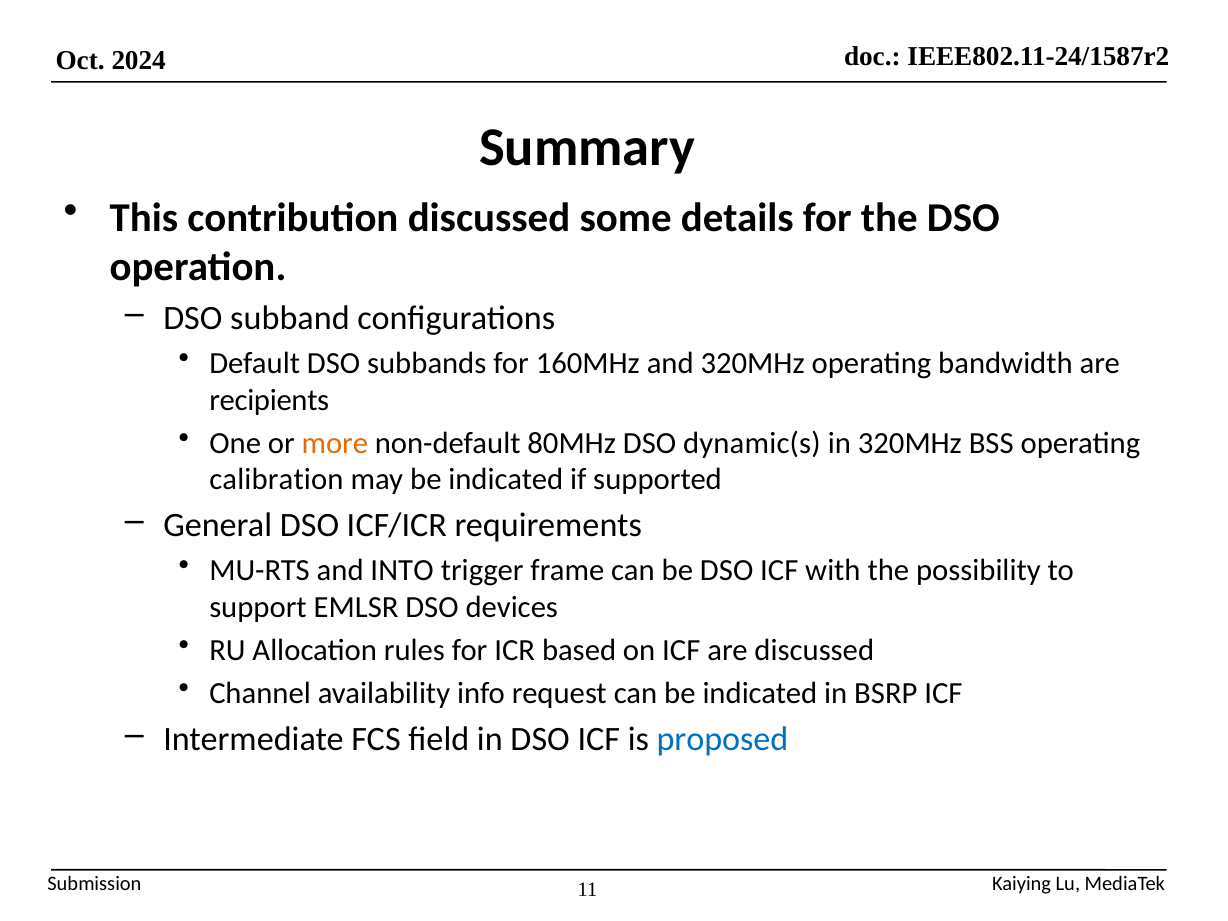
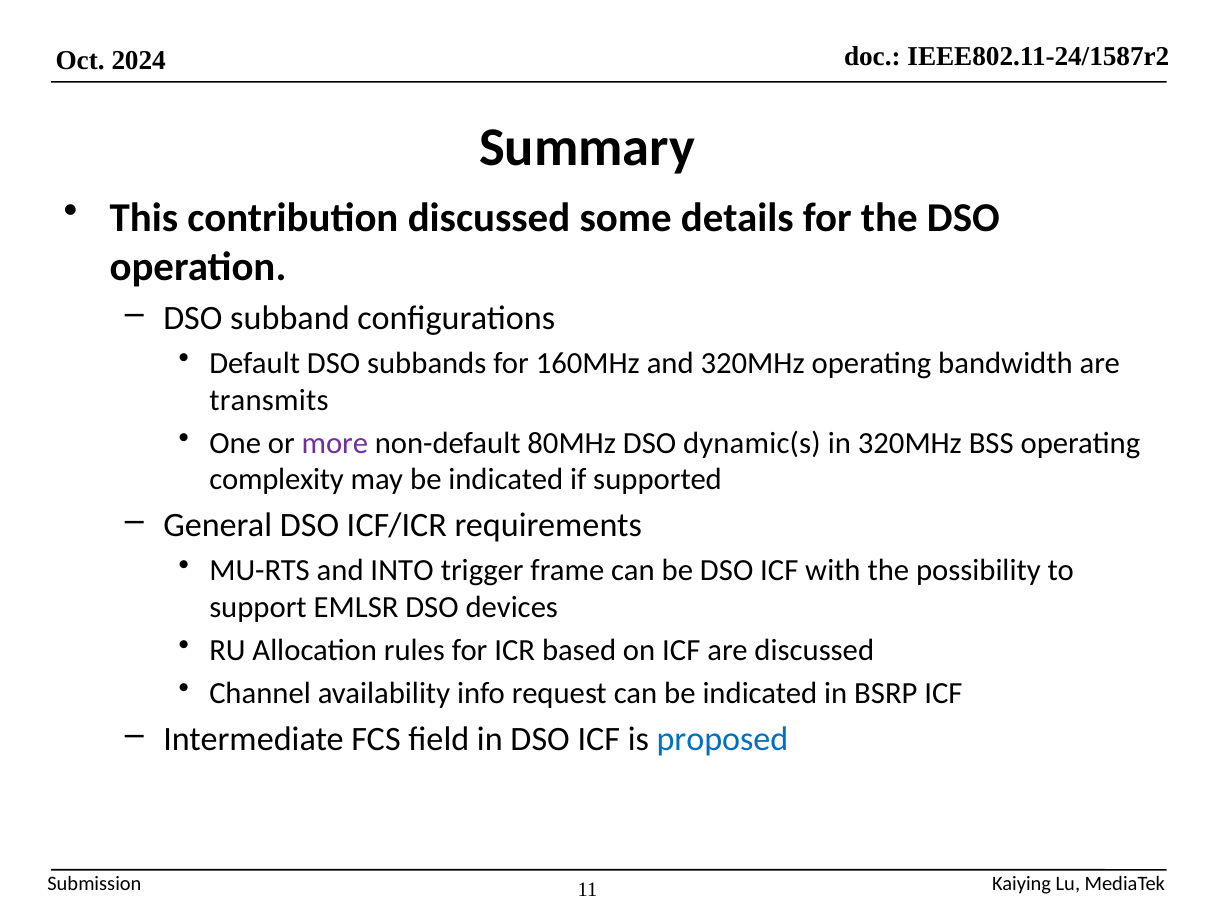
recipients: recipients -> transmits (269, 400)
more colour: orange -> purple (335, 443)
calibration: calibration -> complexity (277, 480)
